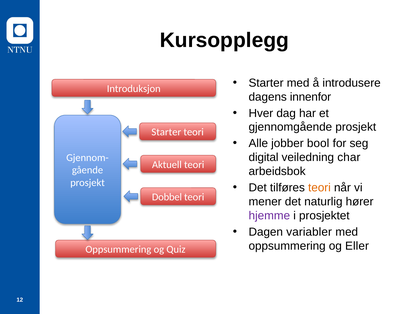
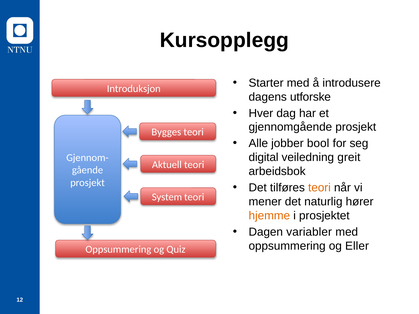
innenfor: innenfor -> utforske (310, 97)
Starter: Starter -> Bygges (166, 132)
char: char -> greit (349, 158)
Dobbel: Dobbel -> System (167, 197)
hjemme colour: purple -> orange (269, 216)
